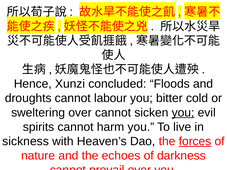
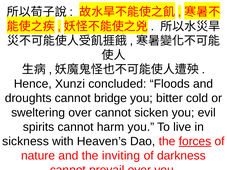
labour: labour -> bridge (110, 98)
you underline: present -> none (183, 113)
echoes: echoes -> inviting (121, 156)
